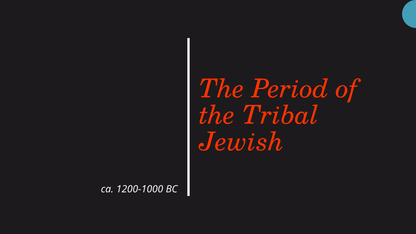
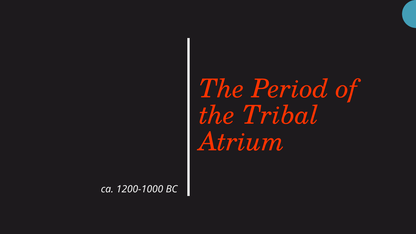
Jewish: Jewish -> Atrium (242, 142)
